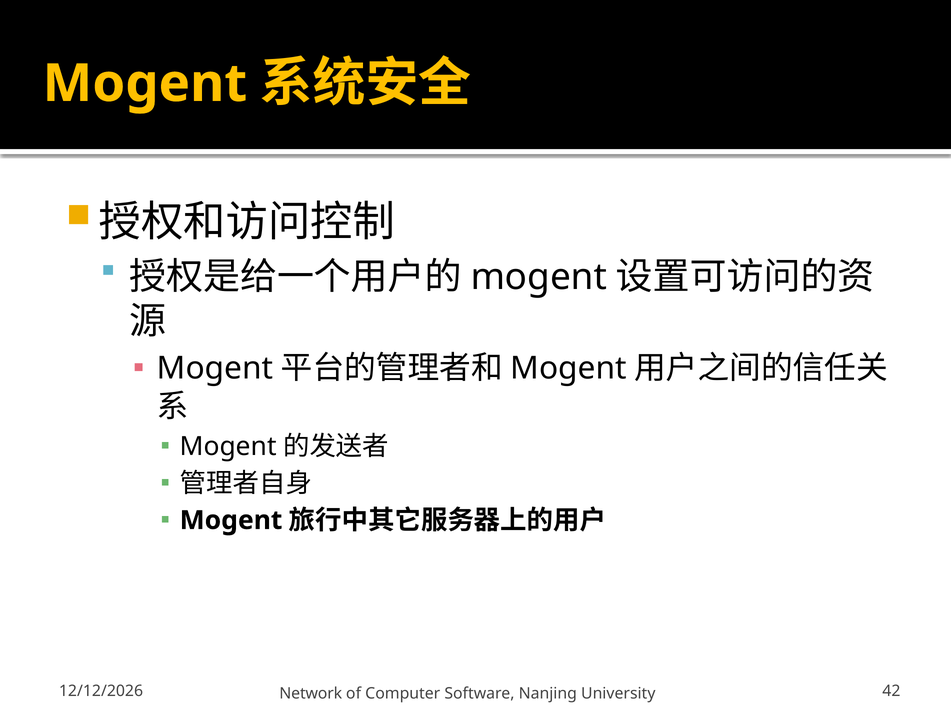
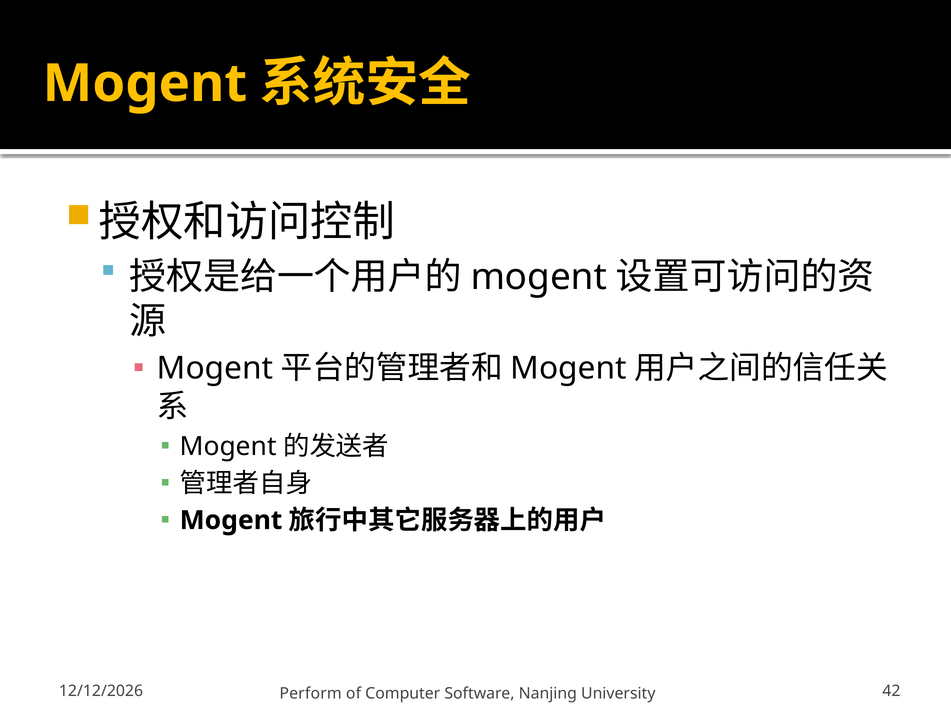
Network: Network -> Perform (311, 694)
